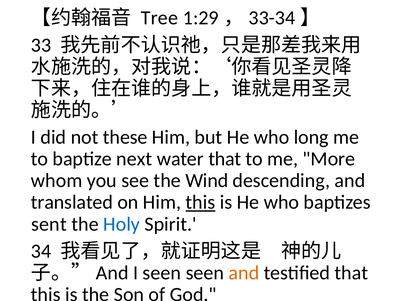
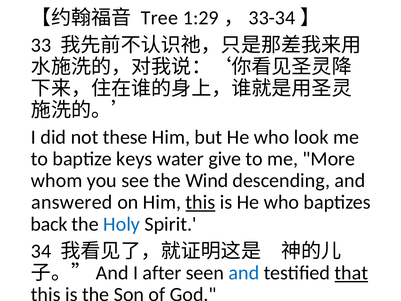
long: long -> look (311, 137)
next: next -> keys (134, 159)
water that: that -> give (225, 159)
translated: translated -> answered (72, 202)
sent: sent -> back (49, 224)
I seen: seen -> after (162, 273)
and colour: orange -> blue (244, 273)
that underline: none -> present (351, 273)
